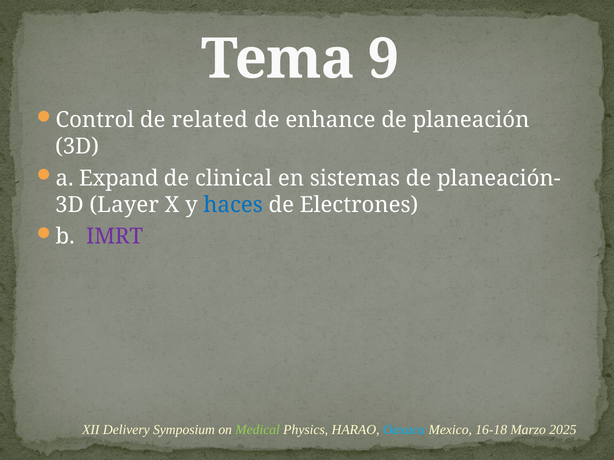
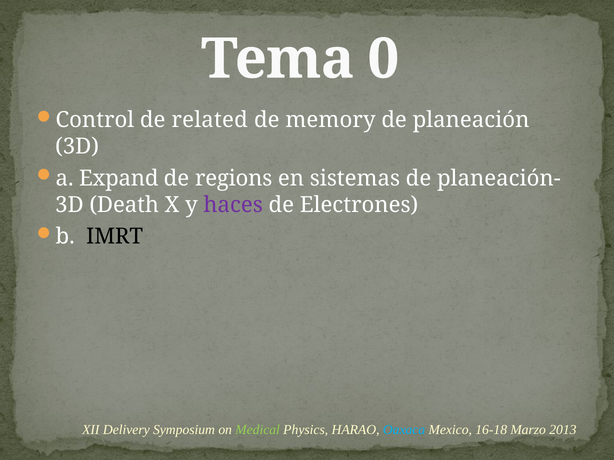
9: 9 -> 0 (383, 59)
enhance: enhance -> memory (330, 120)
clinical: clinical -> regions (234, 179)
Layer: Layer -> Death (124, 205)
haces colour: blue -> purple (233, 205)
IMRT colour: purple -> black (115, 237)
2025: 2025 -> 2013 (563, 430)
